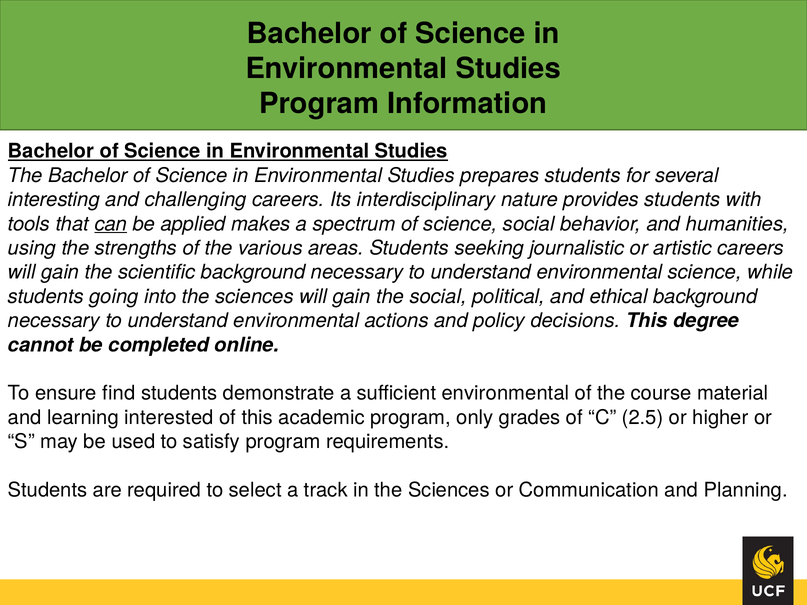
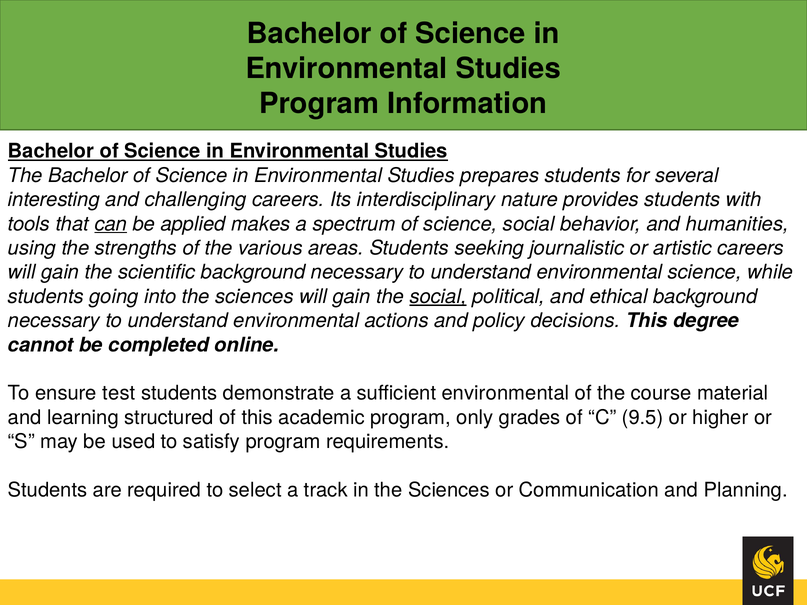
social underline: none -> present (438, 297)
find: find -> test (119, 394)
interested: interested -> structured (169, 418)
2.5: 2.5 -> 9.5 (643, 418)
